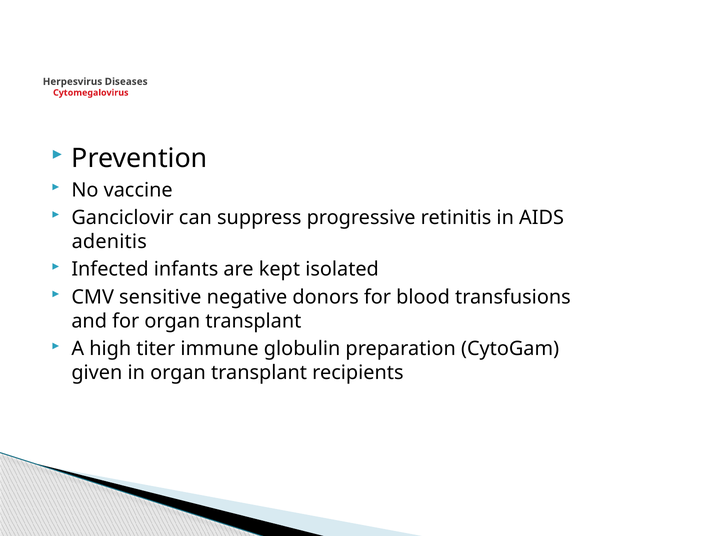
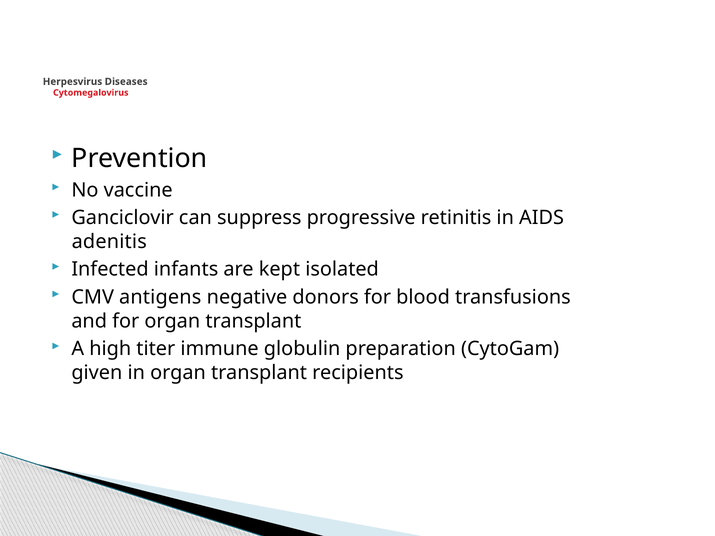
sensitive: sensitive -> antigens (160, 297)
